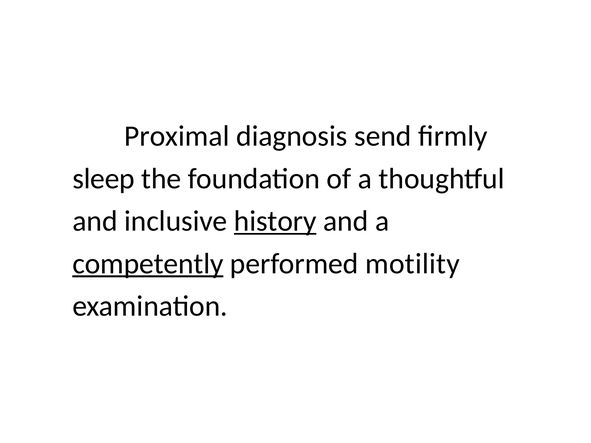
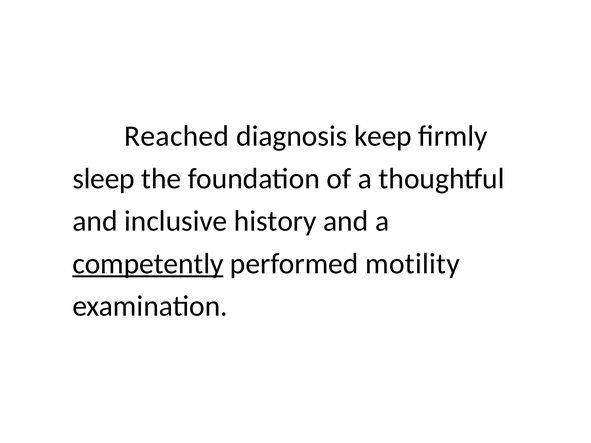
Proximal: Proximal -> Reached (177, 136)
send: send -> keep (383, 136)
history underline: present -> none (275, 221)
